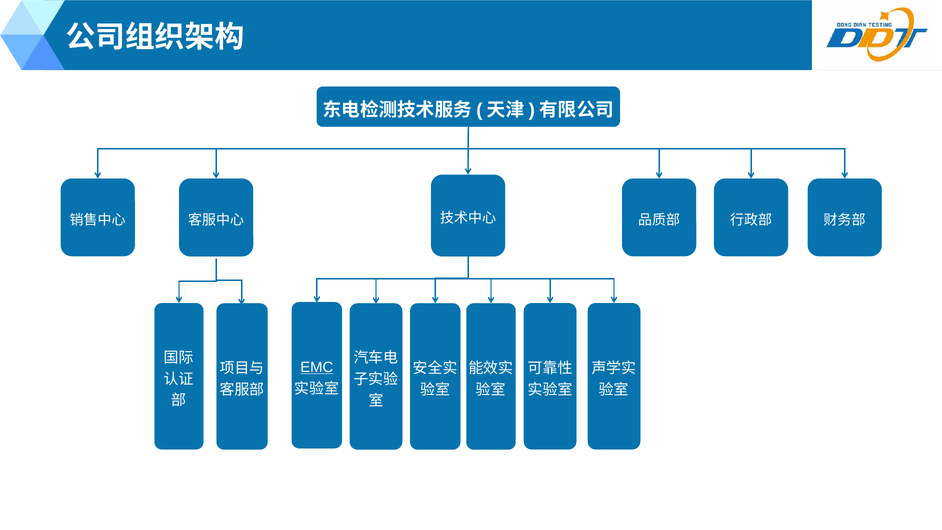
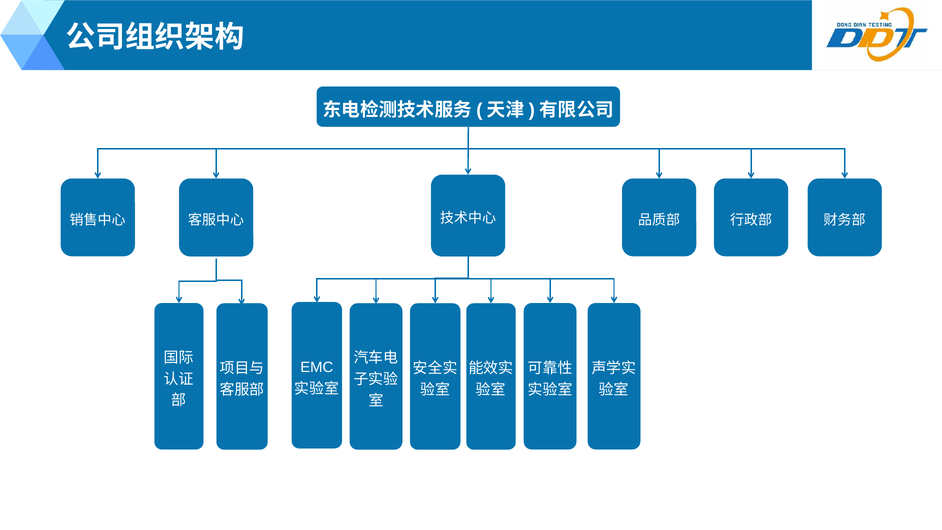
EMC underline: present -> none (317, 367)
